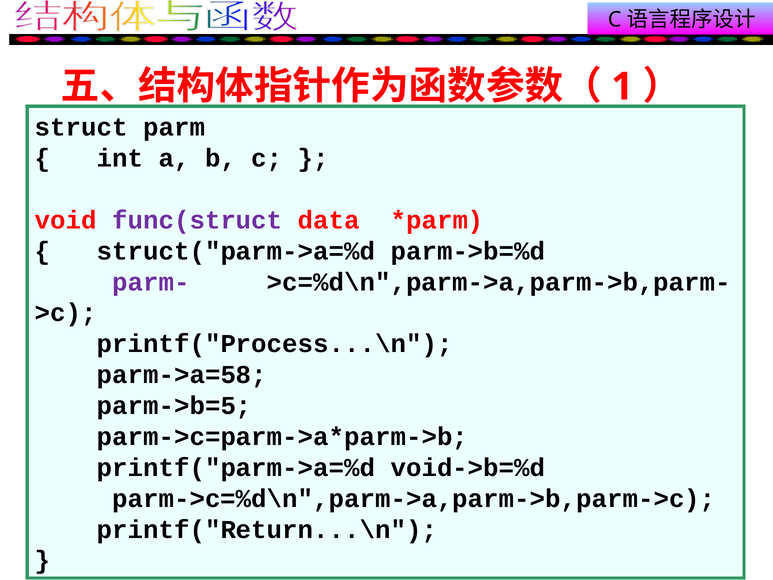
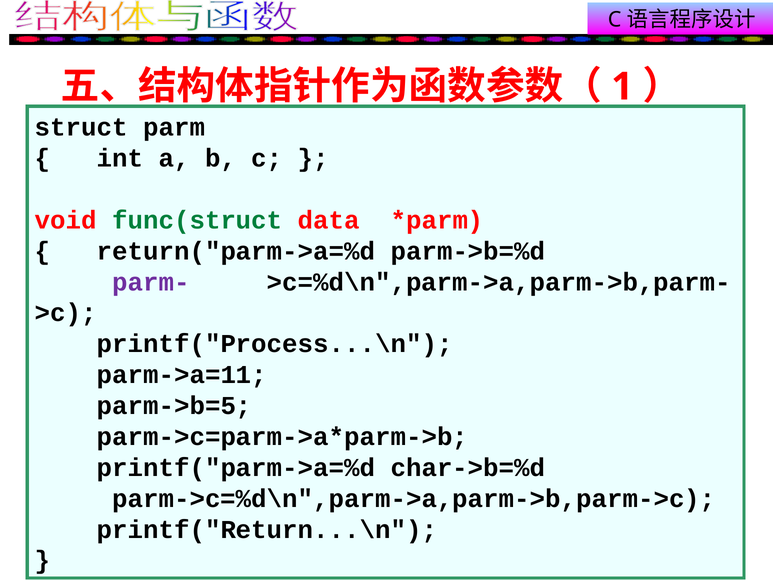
func(struct colour: purple -> green (197, 220)
struct("parm->a=%d: struct("parm->a=%d -> return("parm->a=%d (236, 251)
parm->a=58: parm->a=58 -> parm->a=11 (182, 375)
void->b=%d: void->b=%d -> char->b=%d (468, 467)
